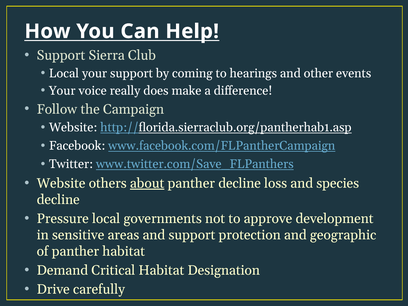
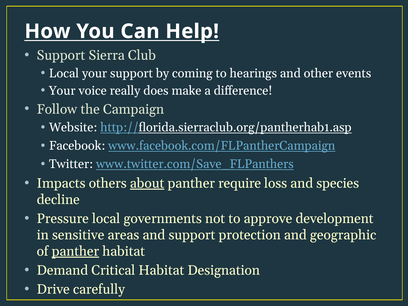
Website: Website -> Impacts (61, 183)
panther decline: decline -> require (240, 183)
panther underline: none -> present (75, 251)
